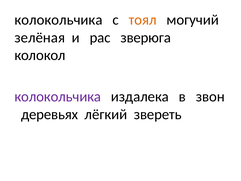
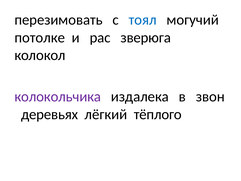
колокольчика: колокольчика -> перезимовать (59, 20)
тоял colour: orange -> blue (143, 20)
зелёная: зелёная -> потолке (40, 38)
звереть: звереть -> тёплого (158, 114)
